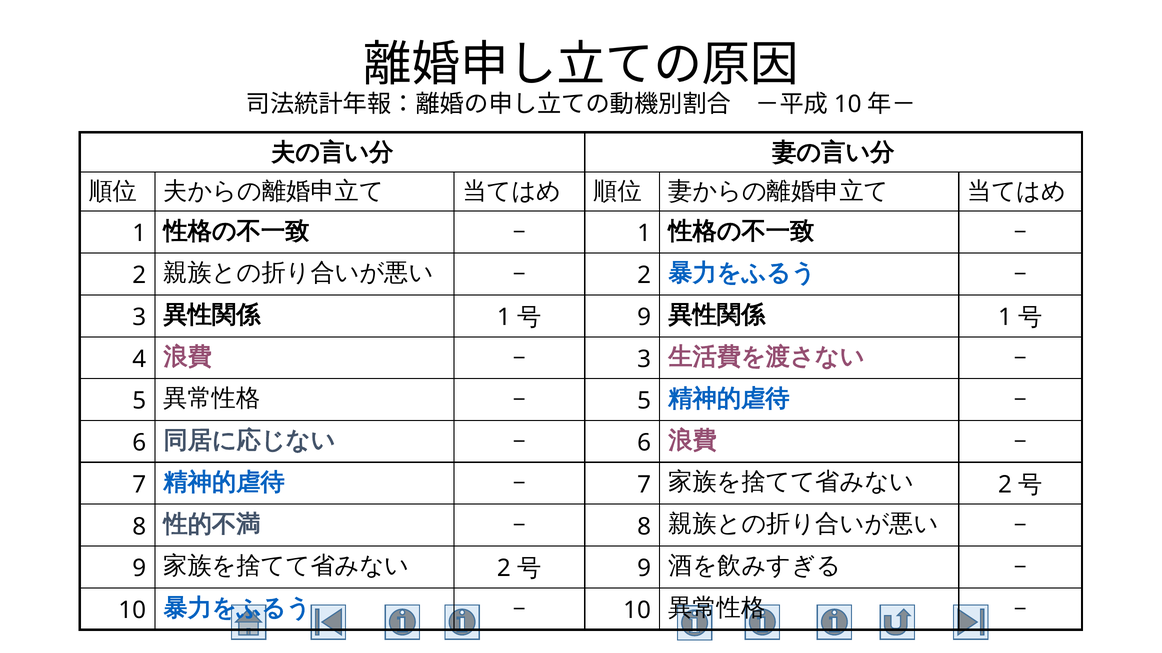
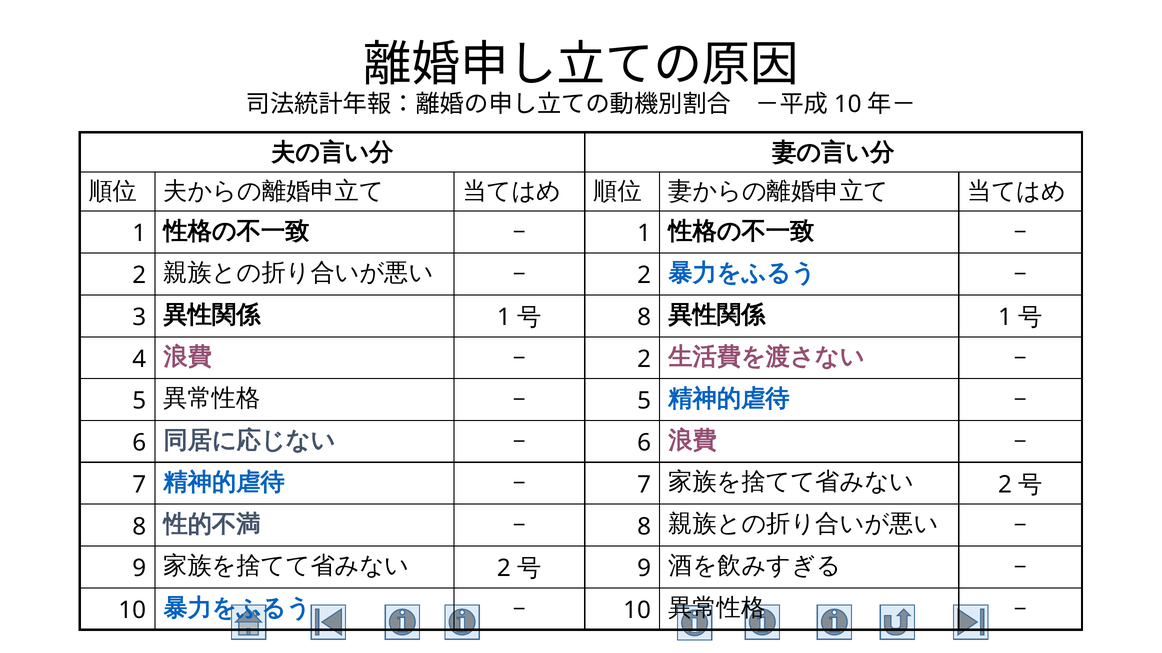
9: 9 -> 8 (644, 317)
3: 3 -> 2 (644, 359)
